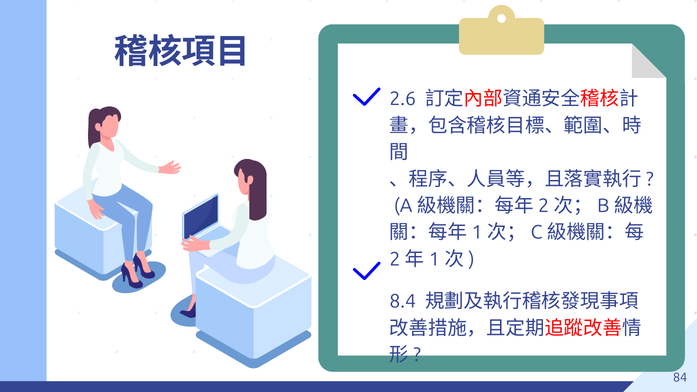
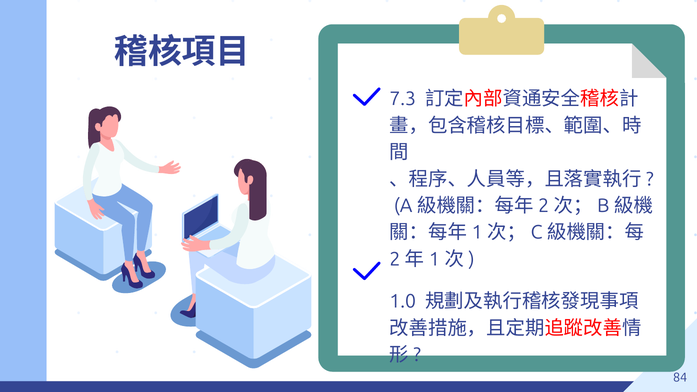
2.6: 2.6 -> 7.3 (403, 99)
8.4: 8.4 -> 1.0 (403, 302)
